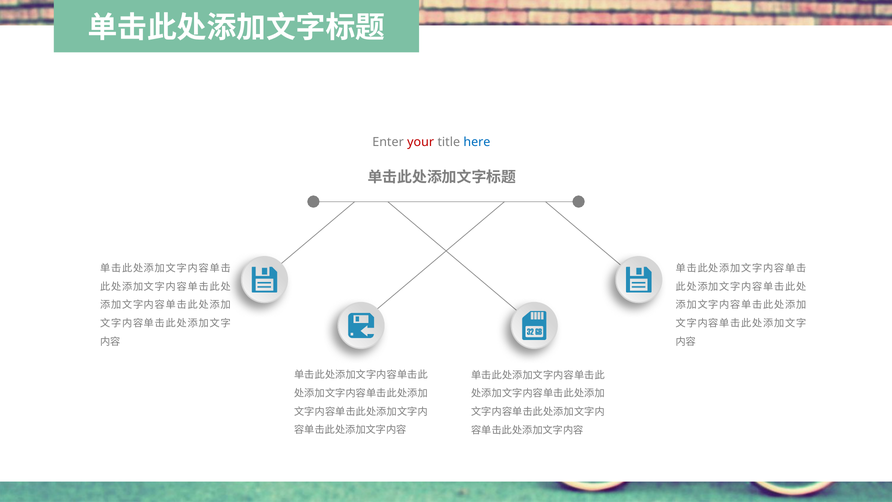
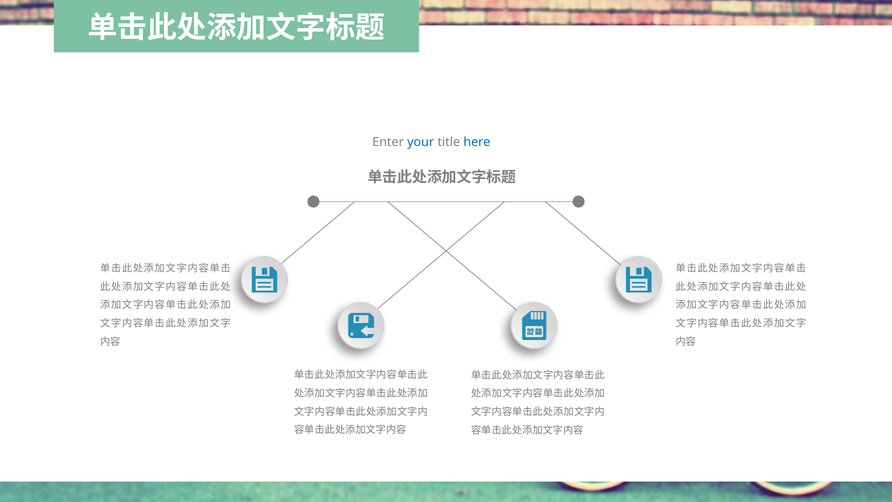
your colour: red -> blue (421, 142)
